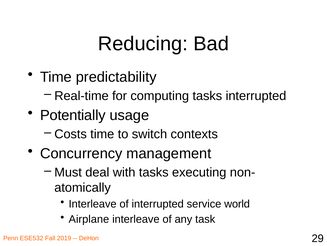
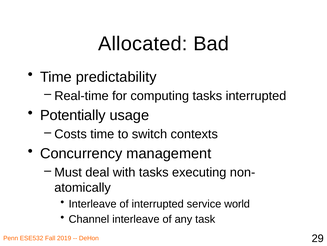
Reducing: Reducing -> Allocated (143, 44)
Airplane: Airplane -> Channel (89, 219)
